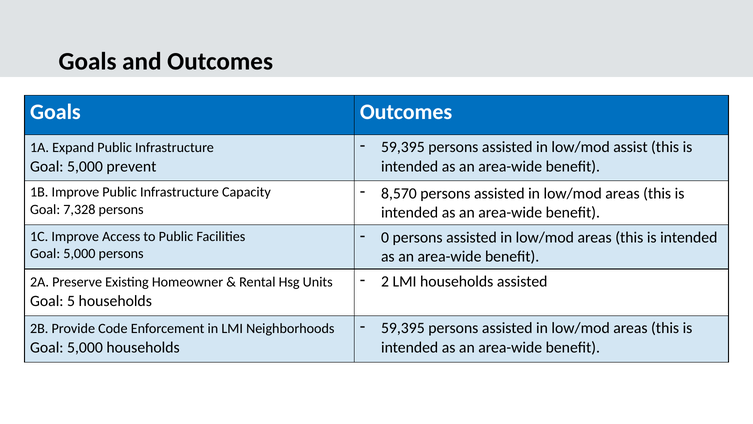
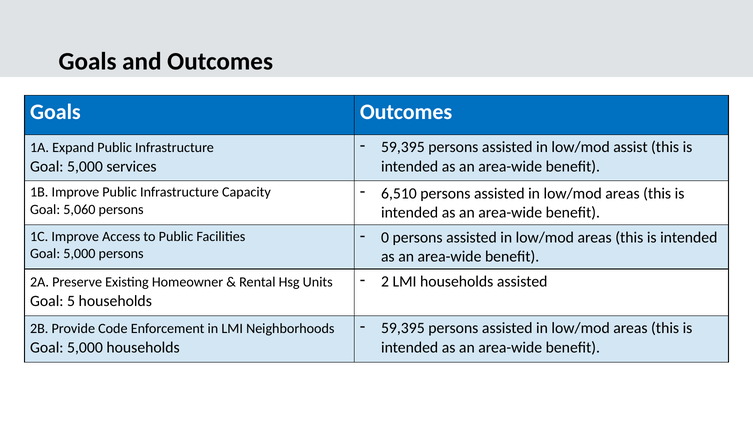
prevent: prevent -> services (131, 166)
8,570: 8,570 -> 6,510 (399, 193)
7,328: 7,328 -> 5,060 (79, 209)
